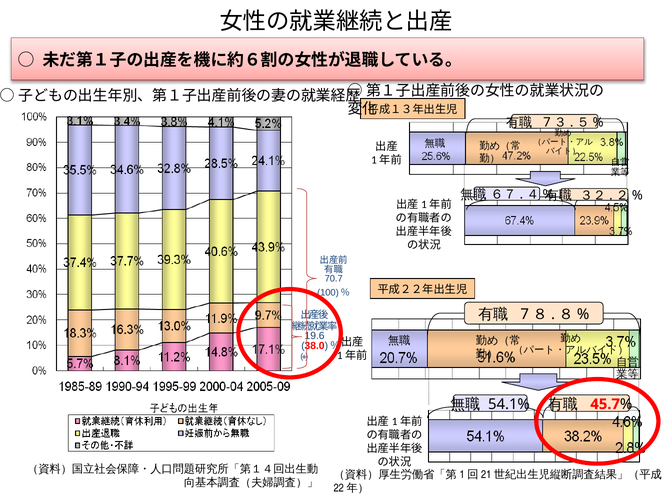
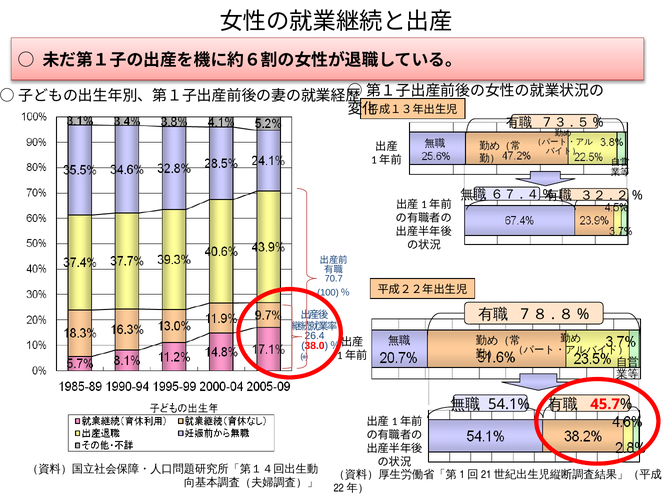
19.6: 19.6 -> 26.4 (315, 336)
